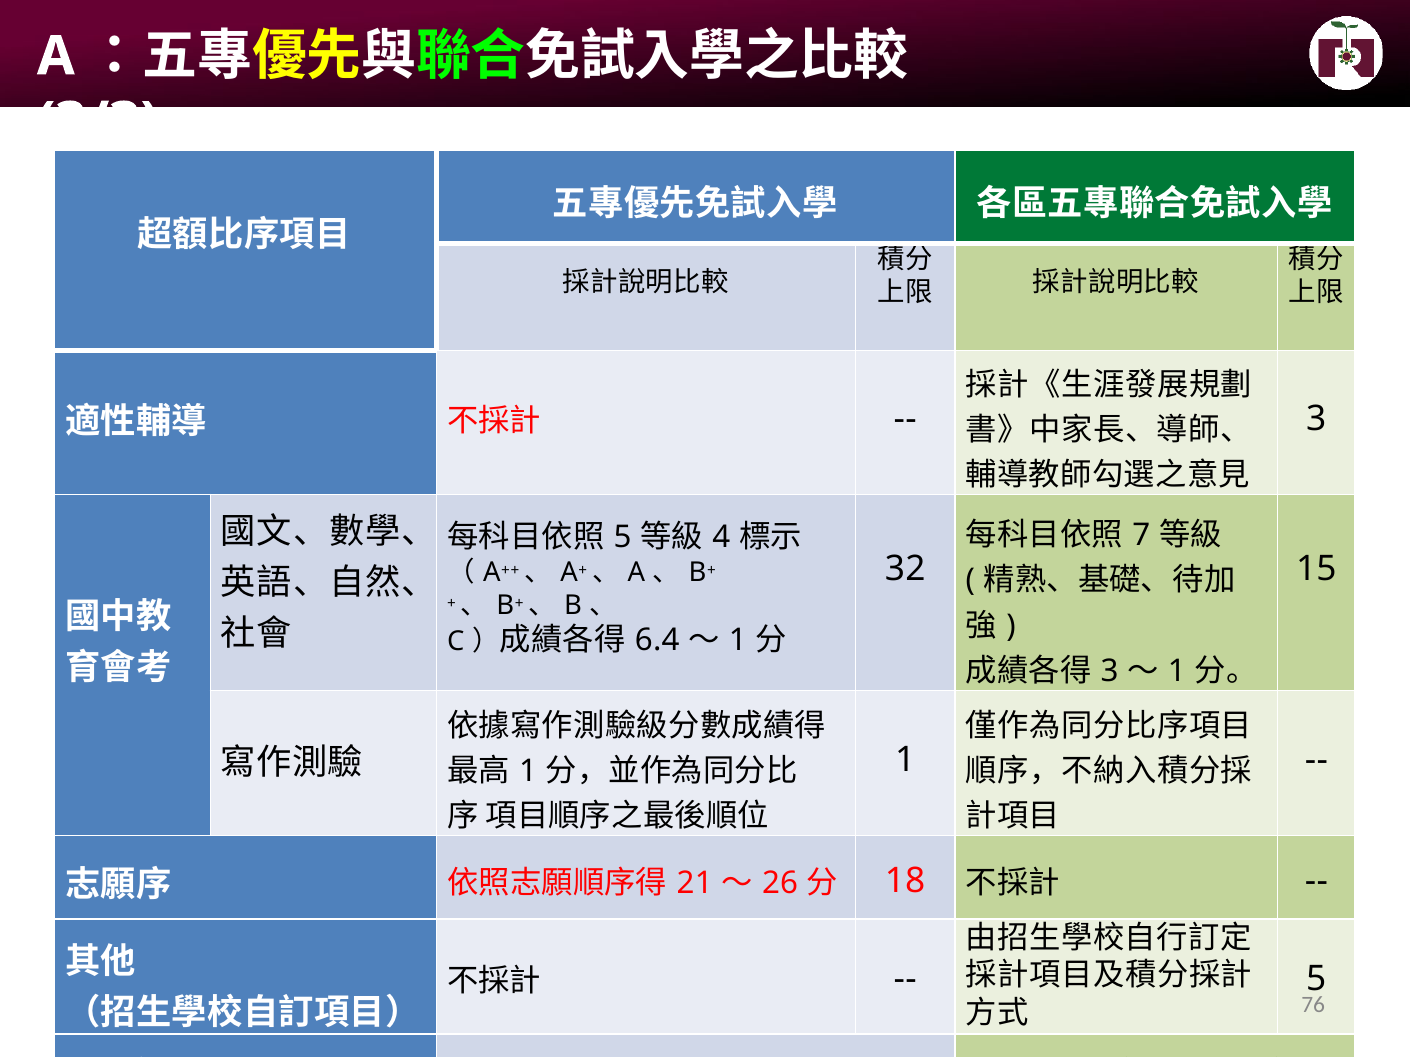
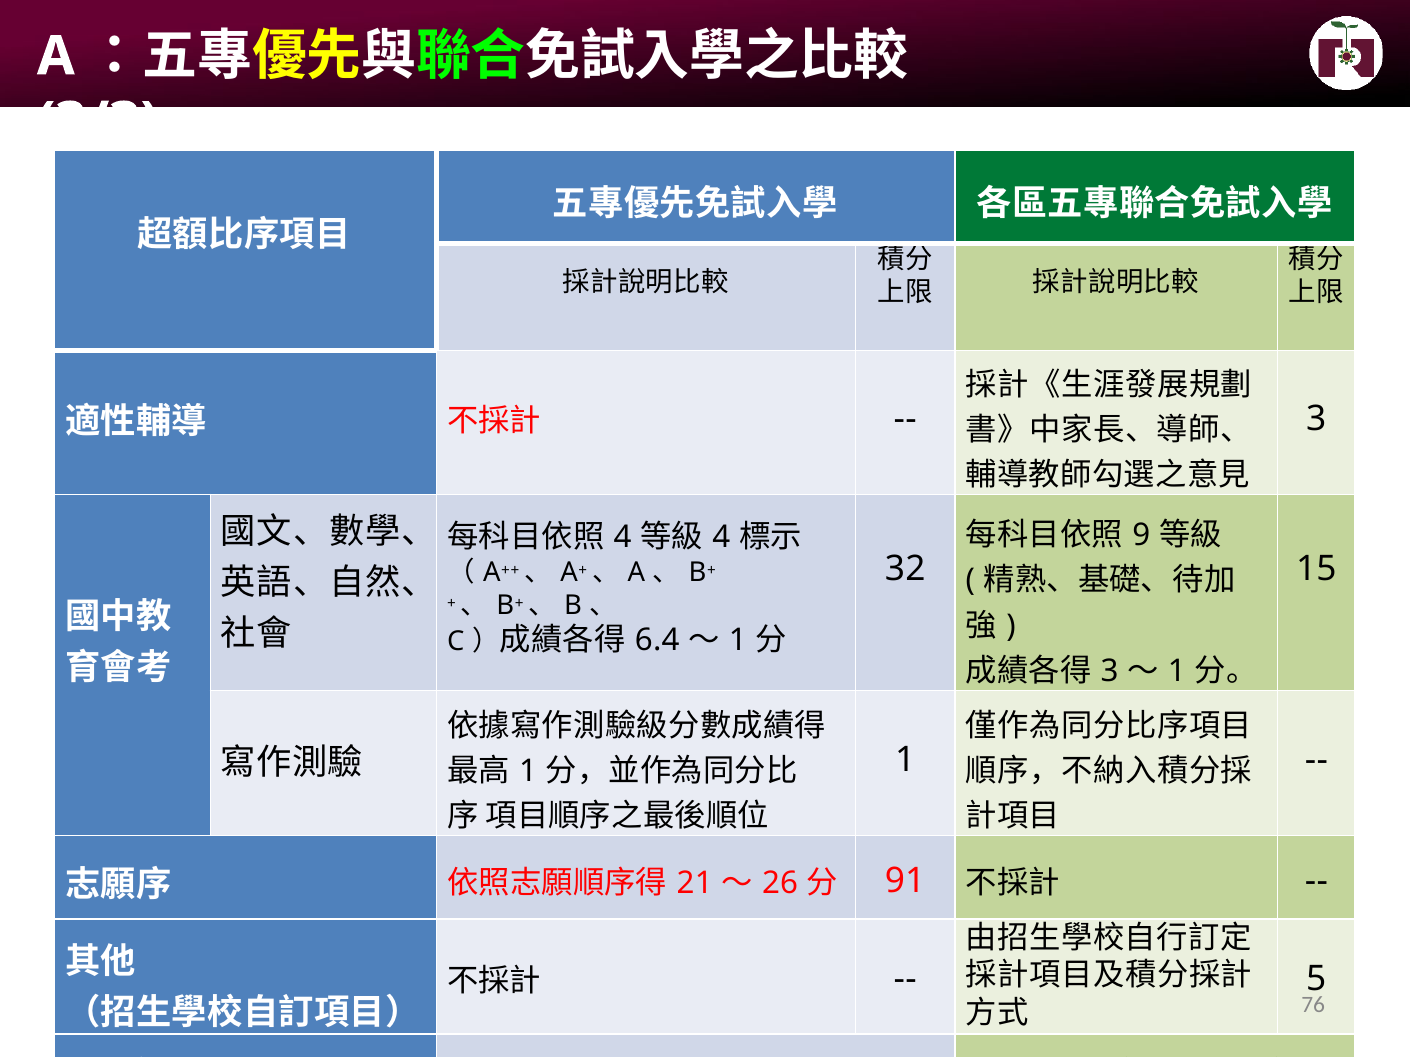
7: 7 -> 9 (1141, 535)
5: 5 -> 4 (623, 538)
18: 18 -> 91 (905, 882)
